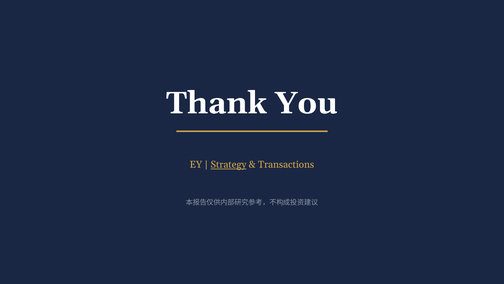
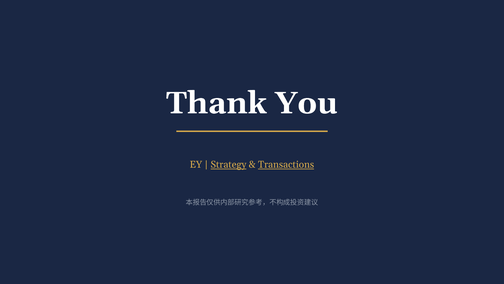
Transactions underline: none -> present (286, 164)
